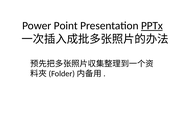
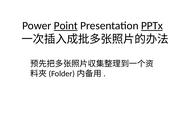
Point underline: none -> present (66, 26)
